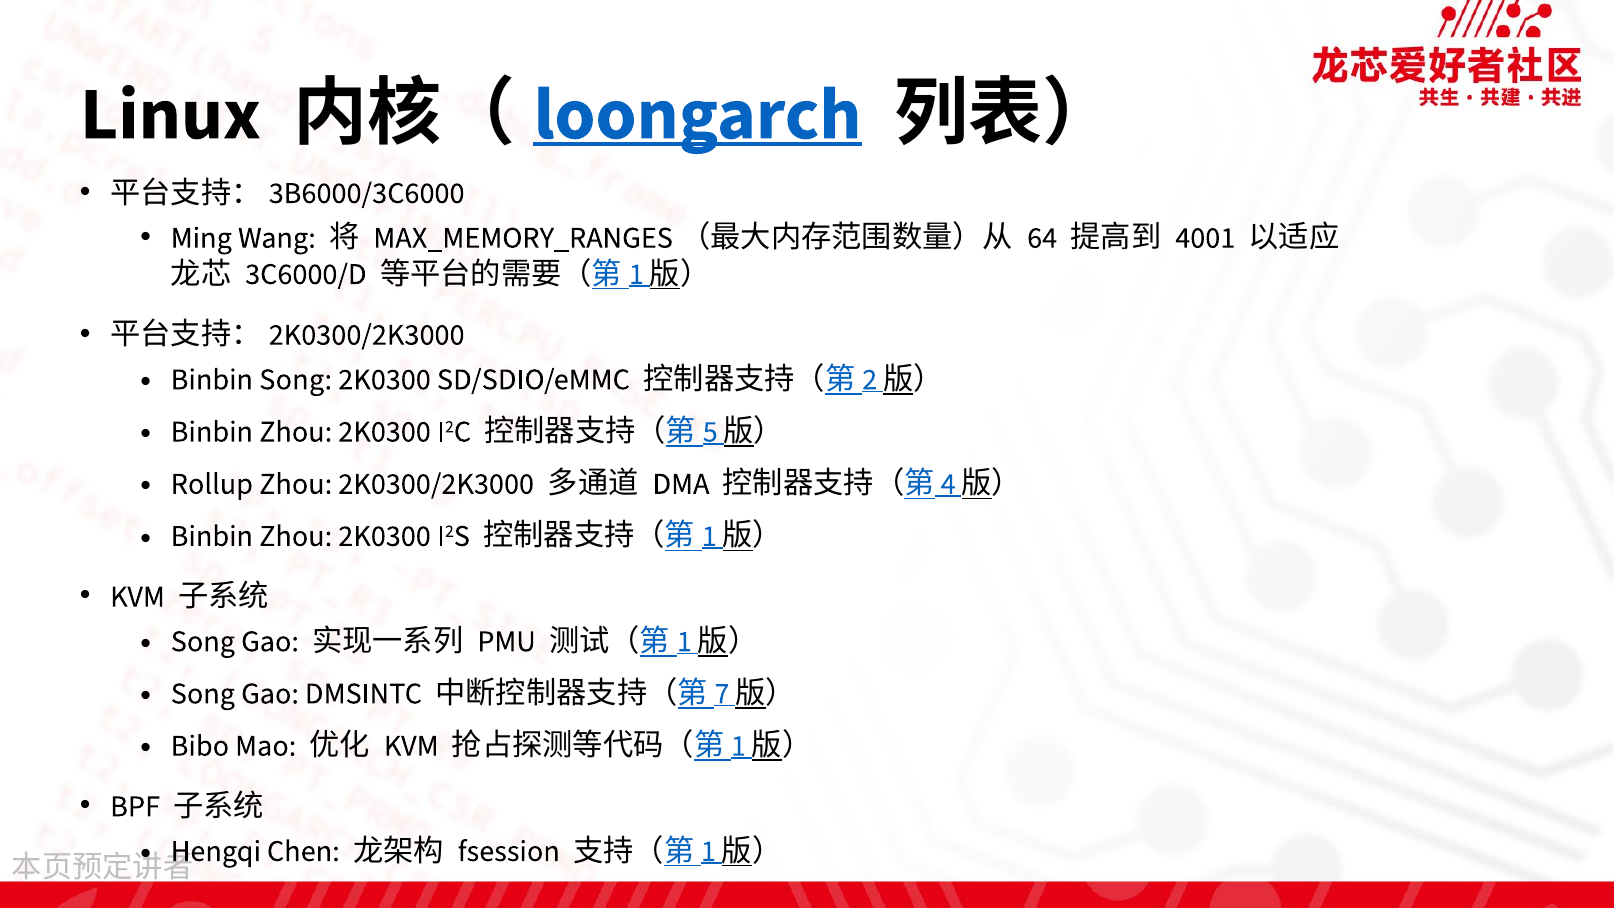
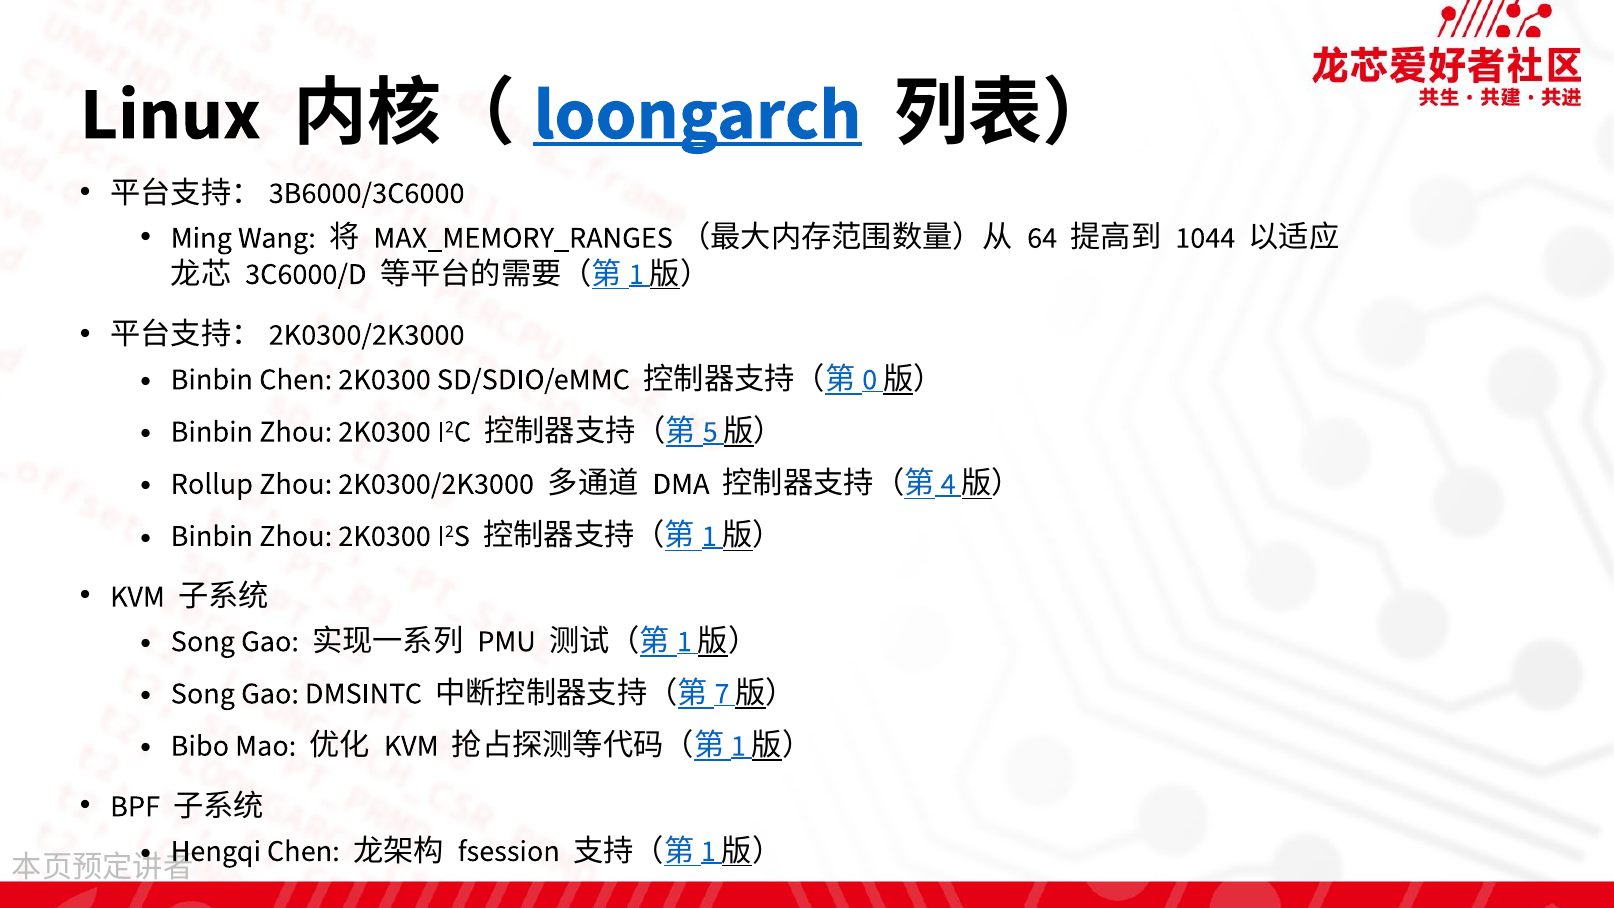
4001: 4001 -> 1044 (1205, 238)
Binbin Song: Song -> Chen (296, 379)
2: 2 -> 0 (870, 379)
